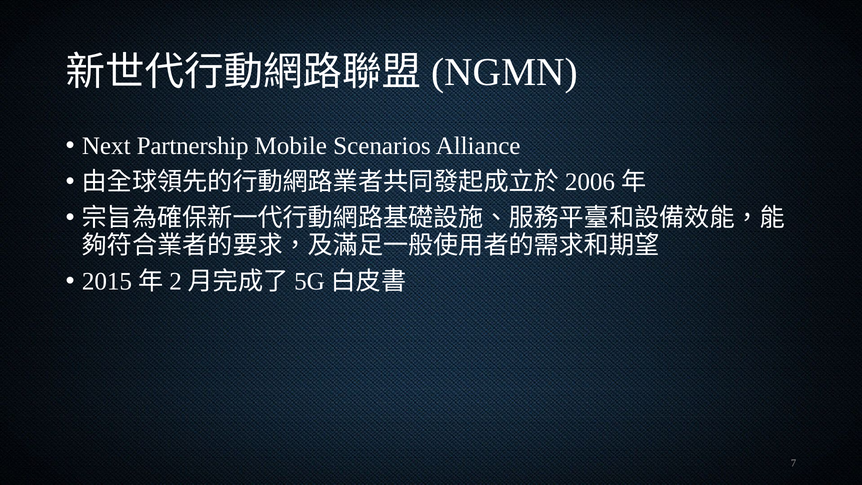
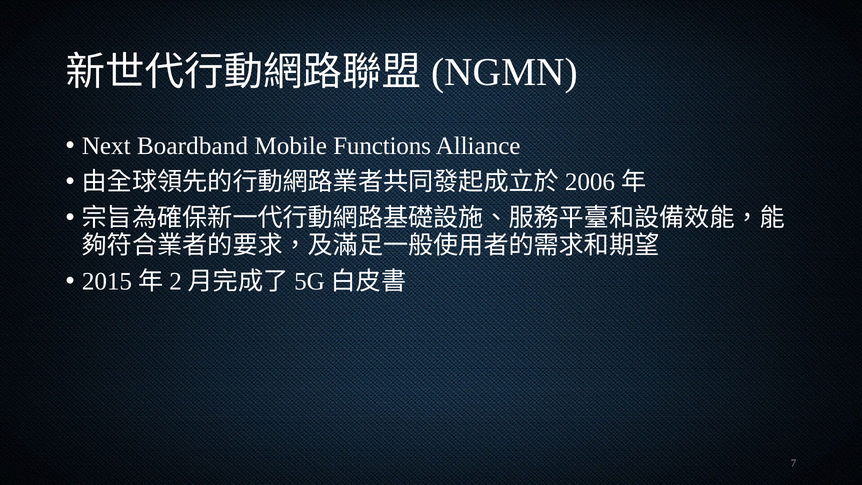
Partnership: Partnership -> Boardband (192, 146)
Scenarios: Scenarios -> Functions (382, 146)
